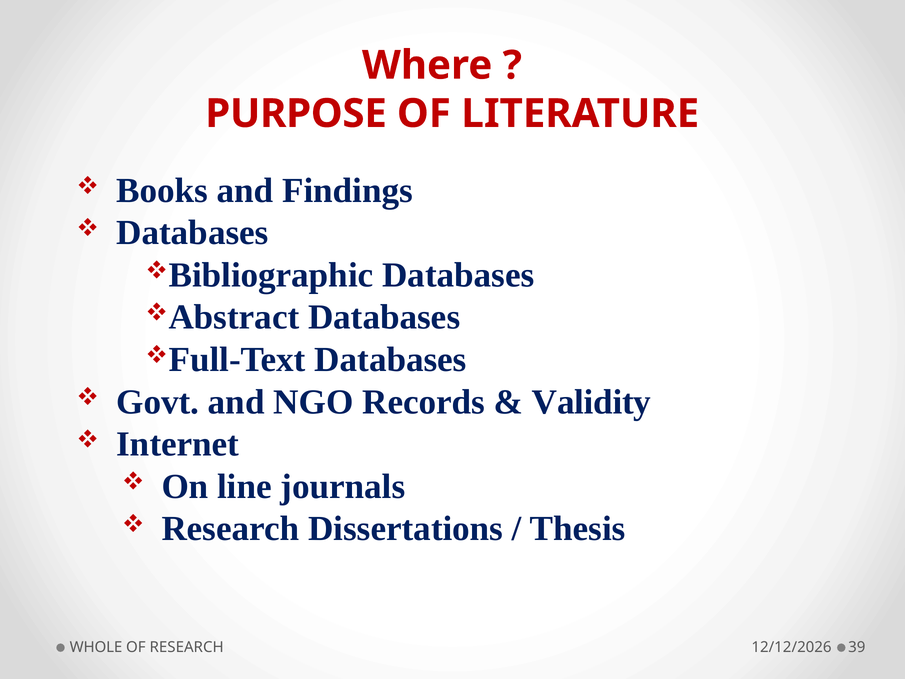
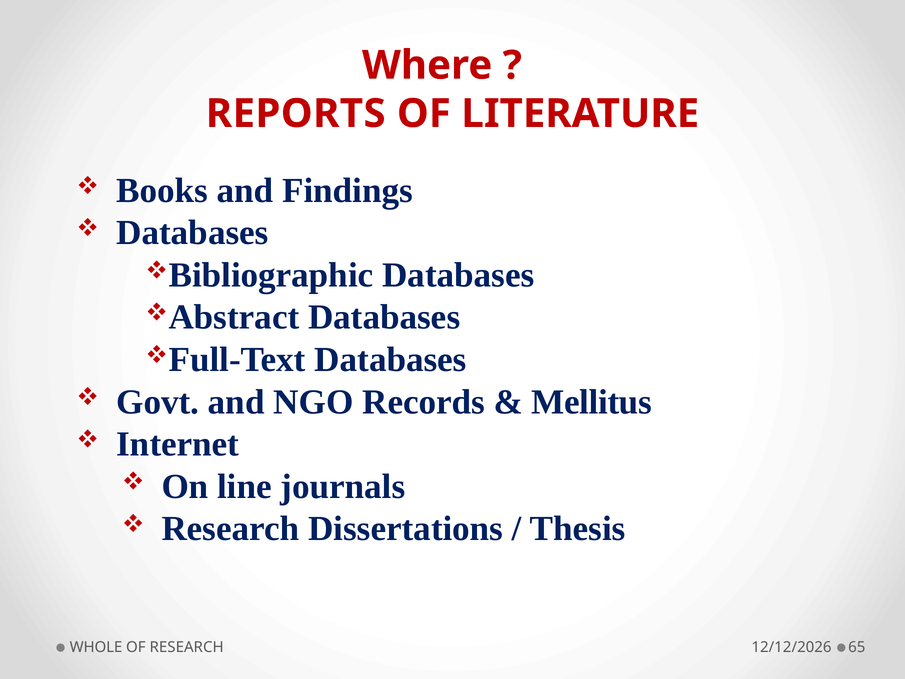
PURPOSE: PURPOSE -> REPORTS (296, 114)
Validity: Validity -> Mellitus (592, 402)
39: 39 -> 65 (857, 647)
